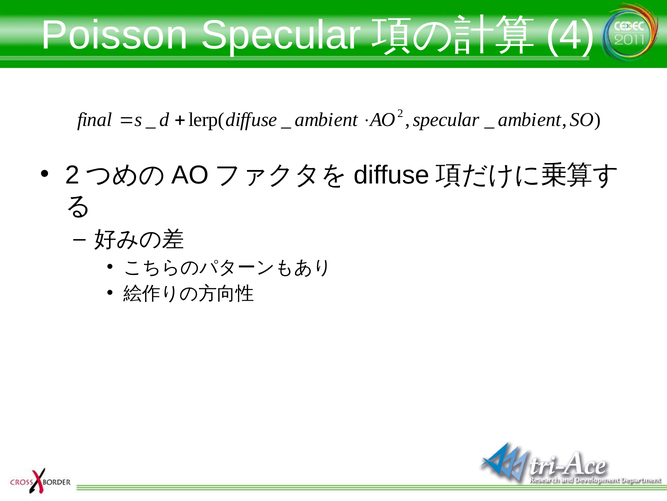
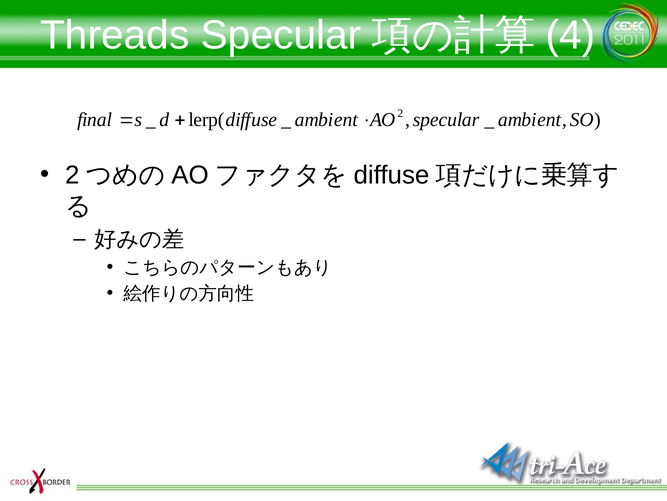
Poisson: Poisson -> Threads (115, 35)
